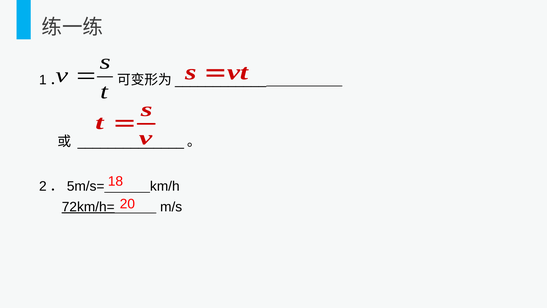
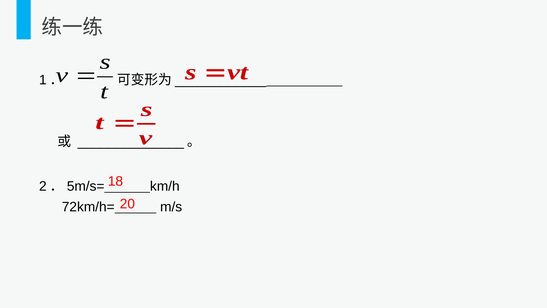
72km/h= underline: present -> none (88, 207)
